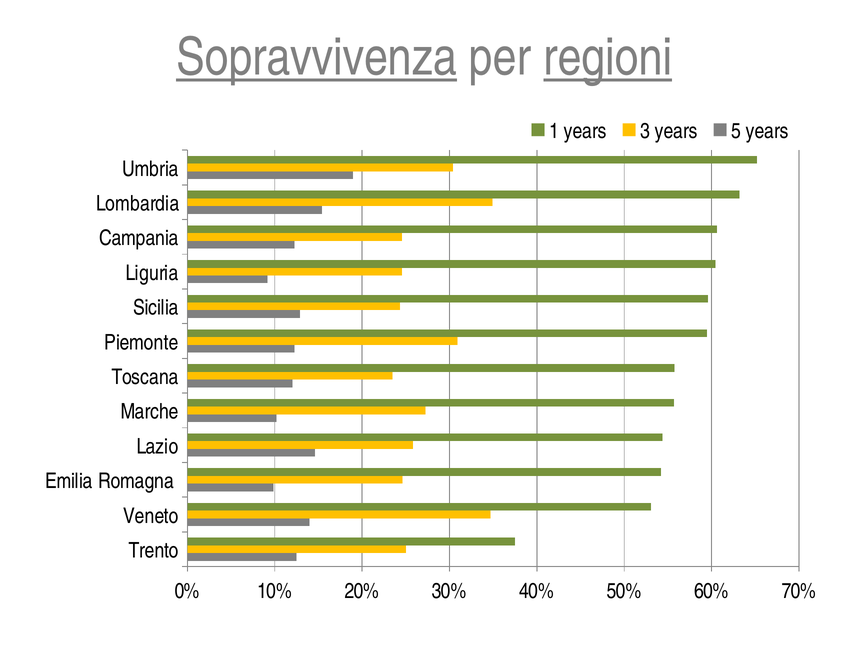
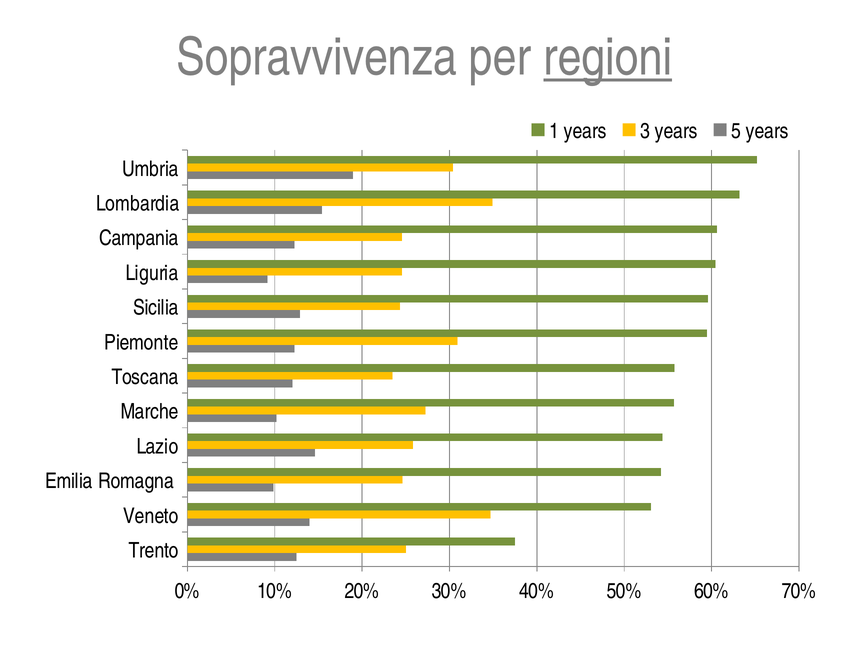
Sopravvivenza underline: present -> none (317, 57)
